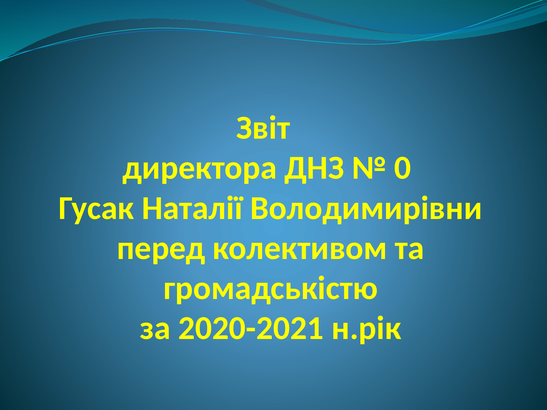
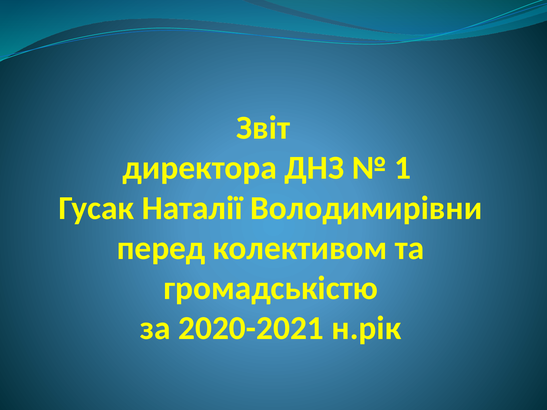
0: 0 -> 1 (403, 168)
